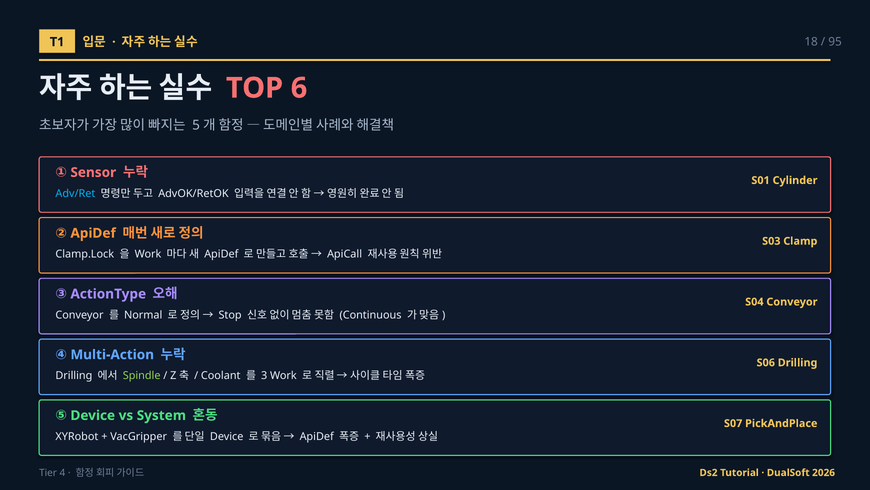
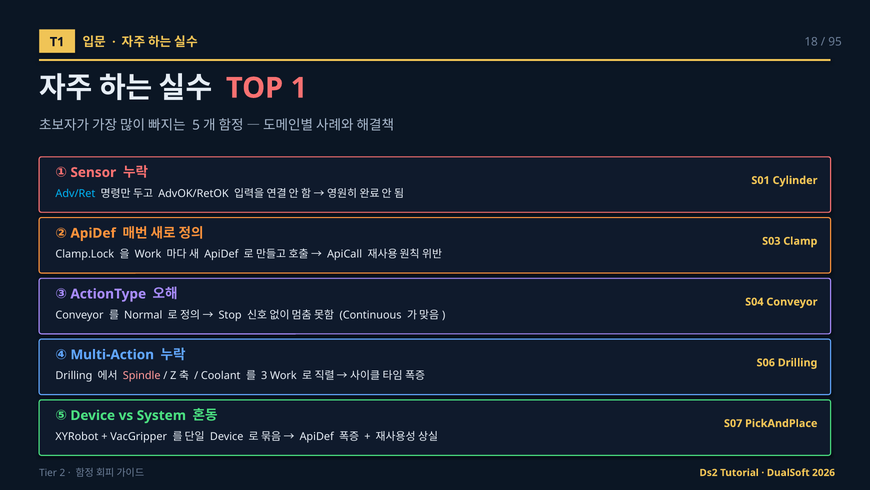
6: 6 -> 1 (299, 88)
Spindle colour: light green -> pink (142, 375)
4: 4 -> 2 (62, 472)
